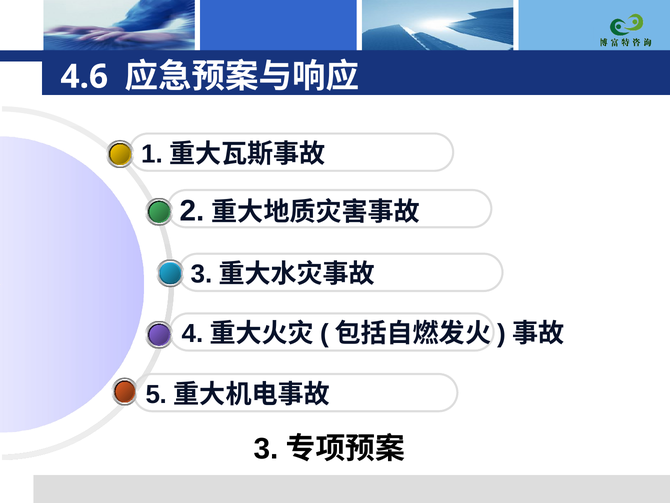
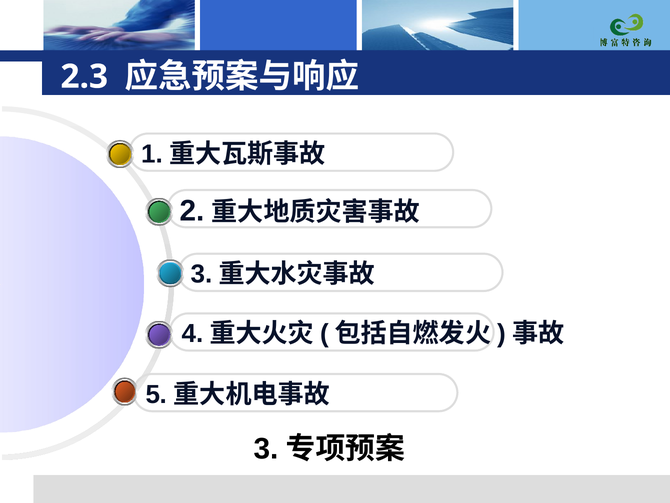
4.6: 4.6 -> 2.3 (84, 77)
